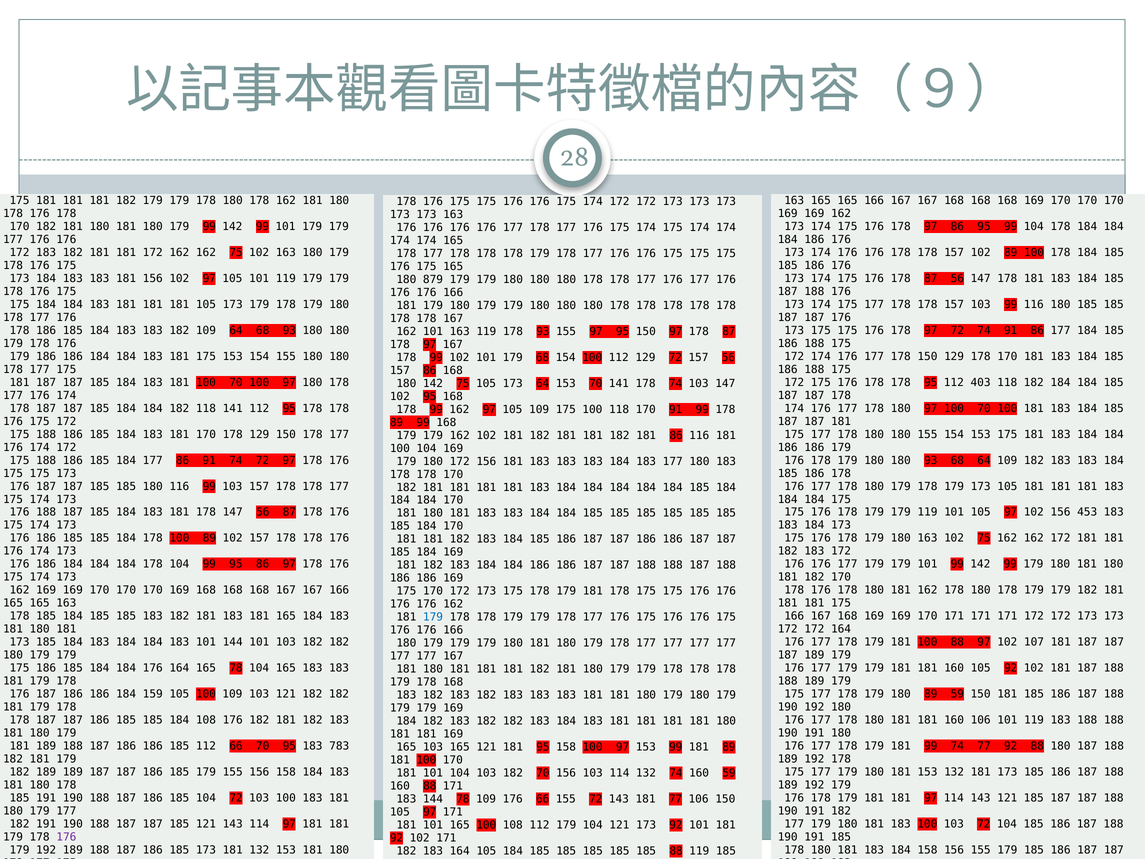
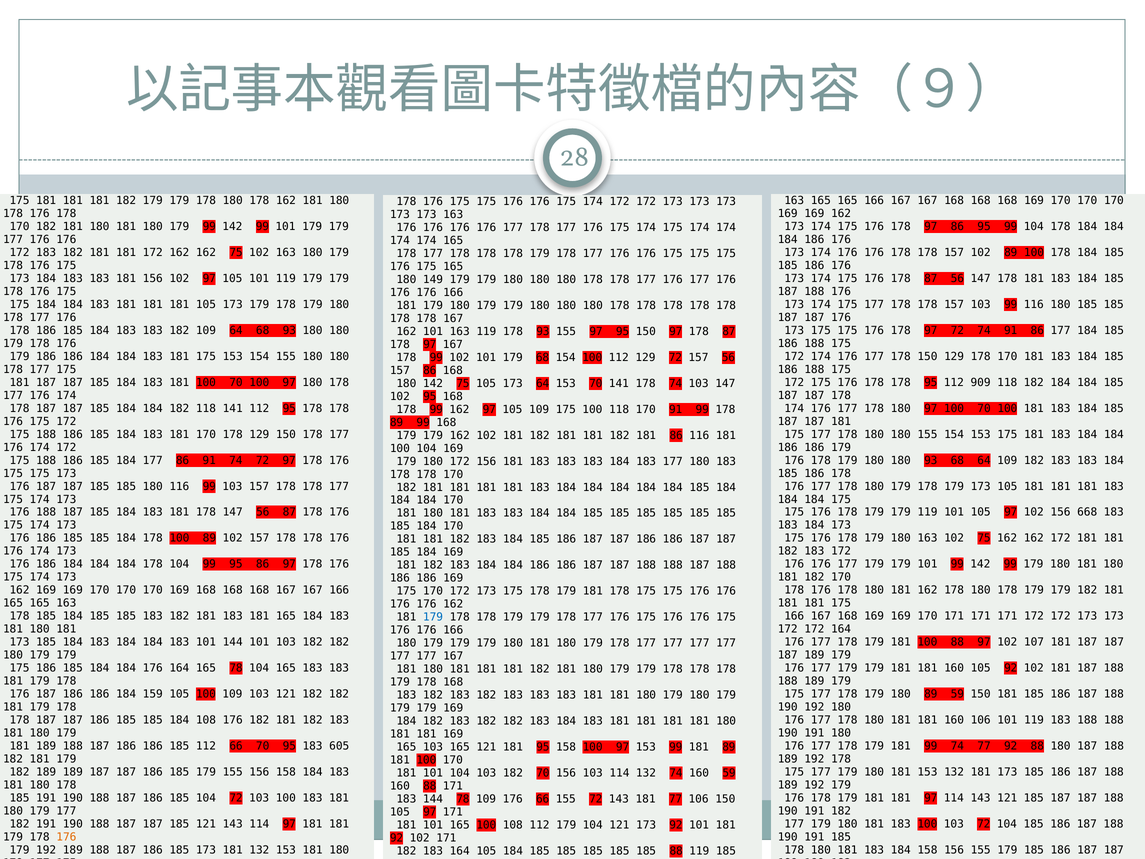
879: 879 -> 149 (433, 279)
403: 403 -> 909 (981, 382)
453: 453 -> 668 (1087, 512)
783: 783 -> 605 (339, 746)
176 colour: purple -> orange (66, 837)
